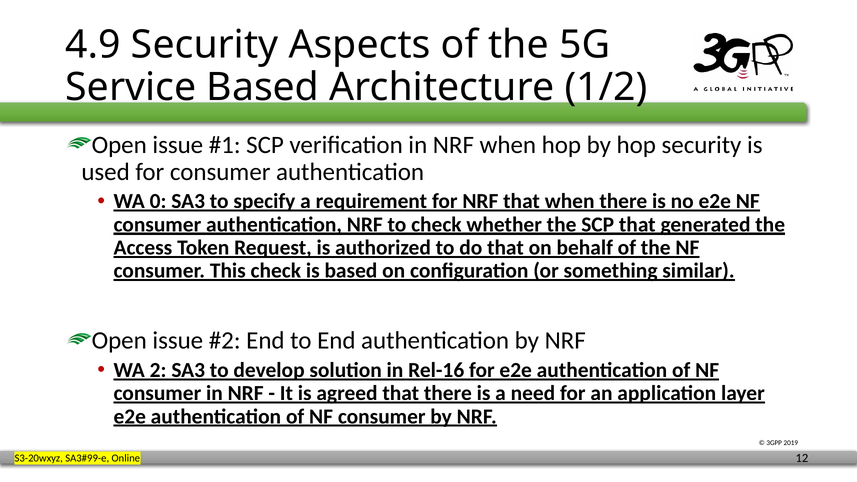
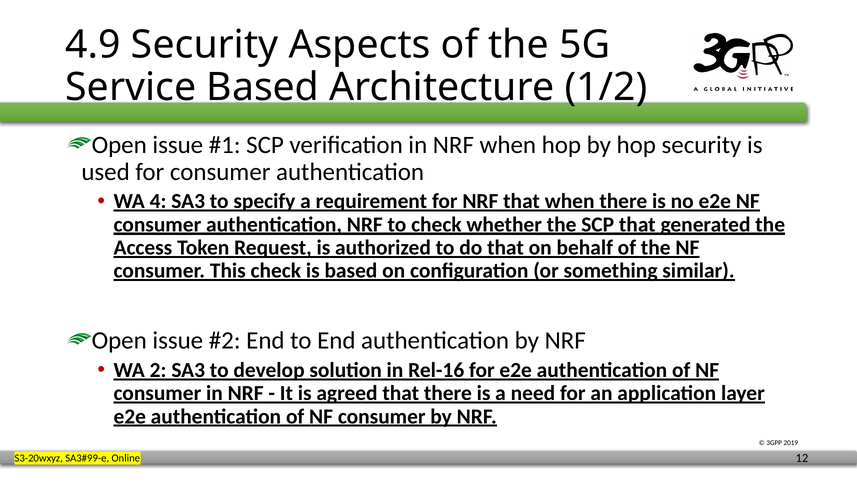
0: 0 -> 4 (158, 201)
